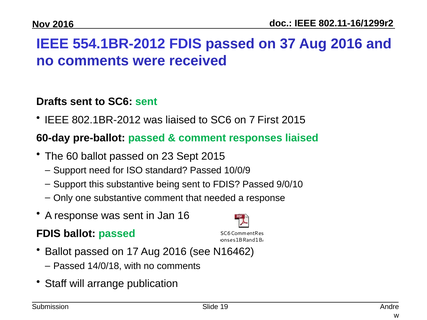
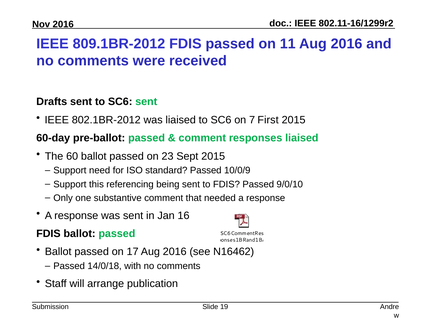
554.1BR-2012: 554.1BR-2012 -> 809.1BR-2012 (119, 44)
37: 37 -> 11 (288, 44)
this substantive: substantive -> referencing (130, 184)
